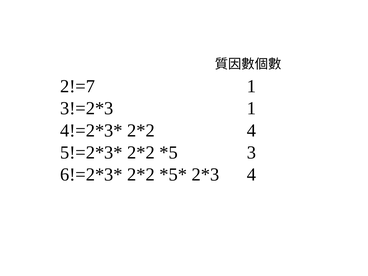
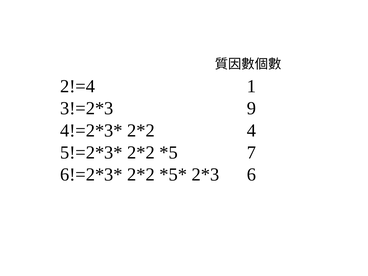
2!=7: 2!=7 -> 2!=4 (78, 86)
1: 1 -> 9 (251, 108)
3: 3 -> 7 (251, 153)
4: 4 -> 6 (251, 175)
